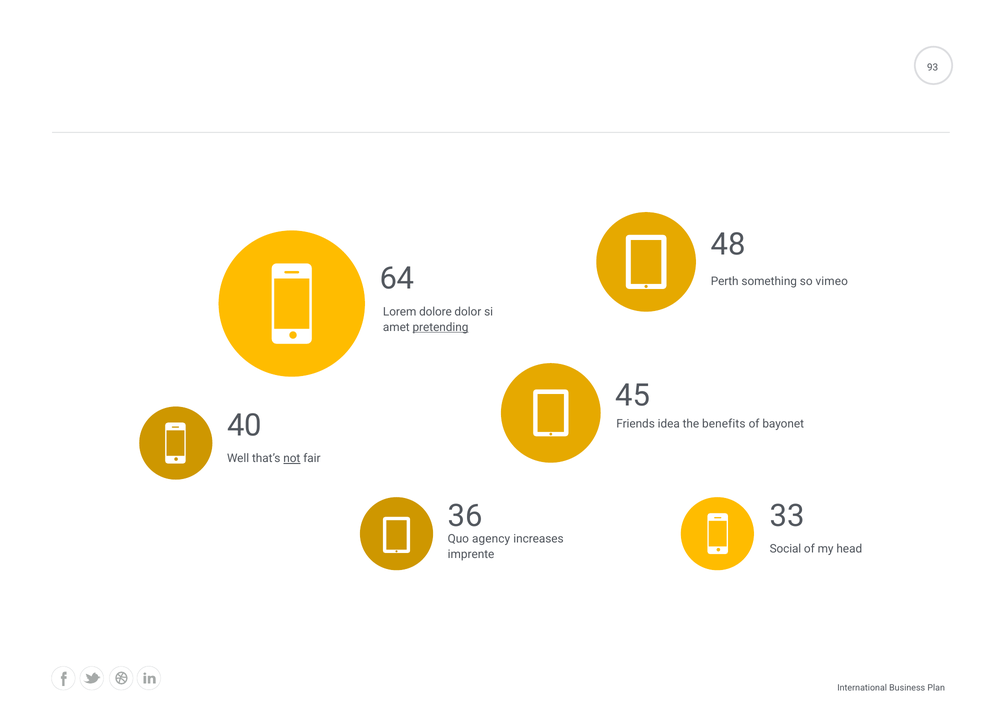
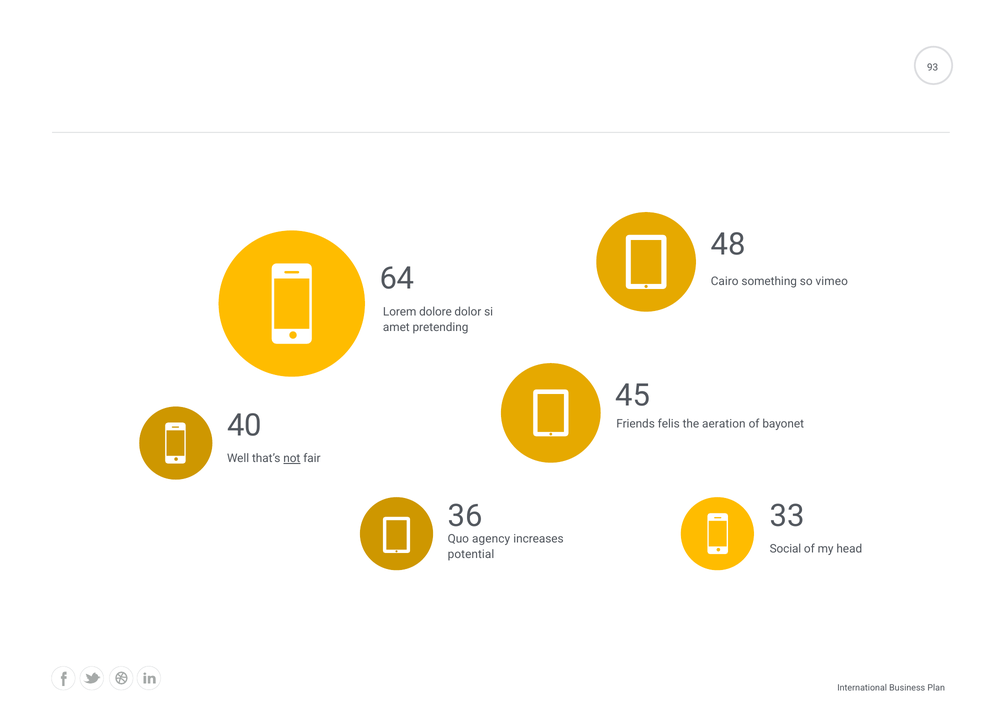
Perth: Perth -> Cairo (725, 281)
pretending underline: present -> none (440, 327)
idea: idea -> felis (669, 424)
benefits: benefits -> aeration (724, 424)
imprente: imprente -> potential (471, 555)
